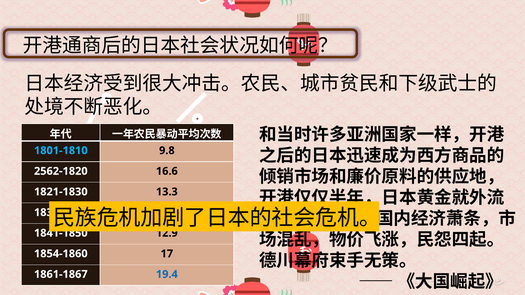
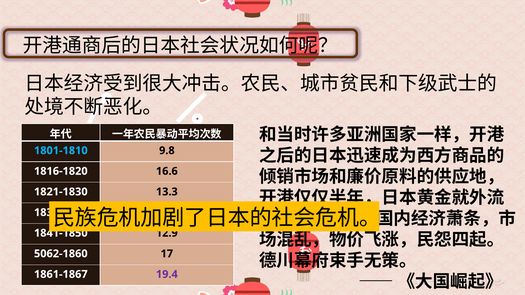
2562-1820: 2562-1820 -> 1816-1820 (61, 171)
1854-1860: 1854-1860 -> 5062-1860 (61, 254)
19.4 colour: blue -> purple (167, 275)
